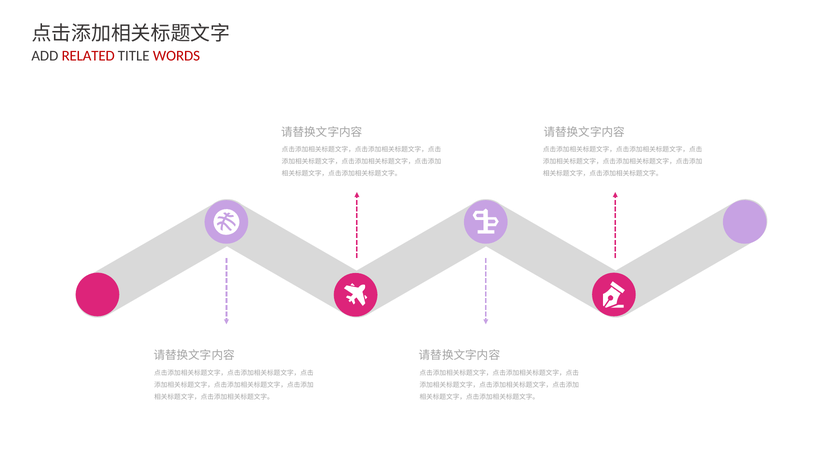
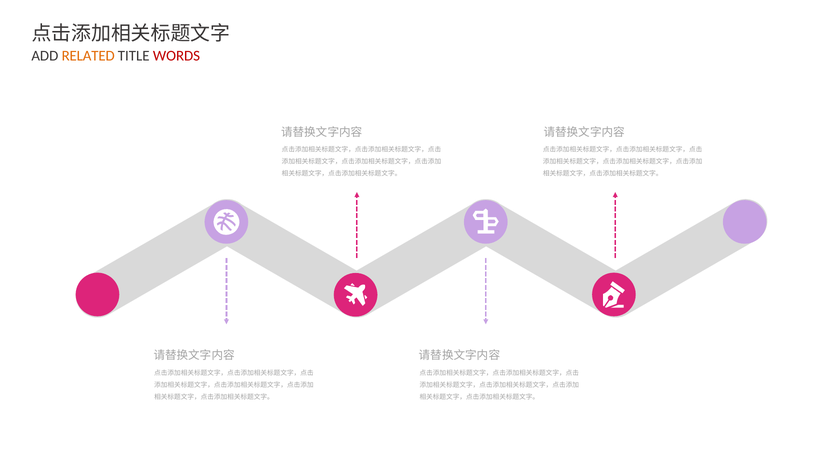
RELATED colour: red -> orange (88, 56)
